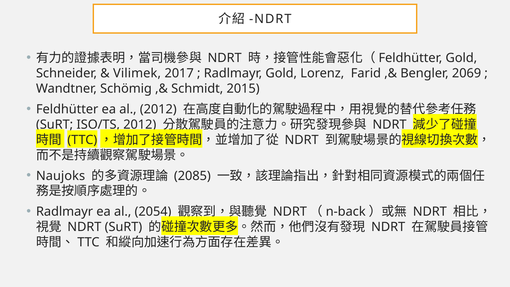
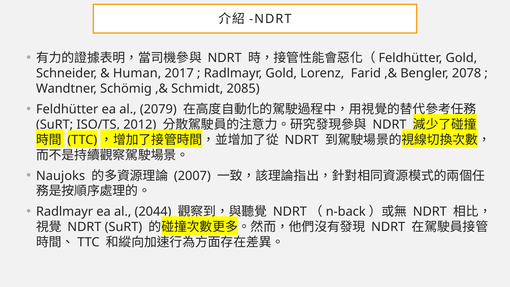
Vilimek: Vilimek -> Human (137, 73)
2069: 2069 -> 2078 (467, 73)
2015: 2015 -> 2085 (243, 89)
al 2012: 2012 -> 2079 (158, 109)
2085: 2085 -> 2007 (192, 176)
2054: 2054 -> 2044 (153, 212)
